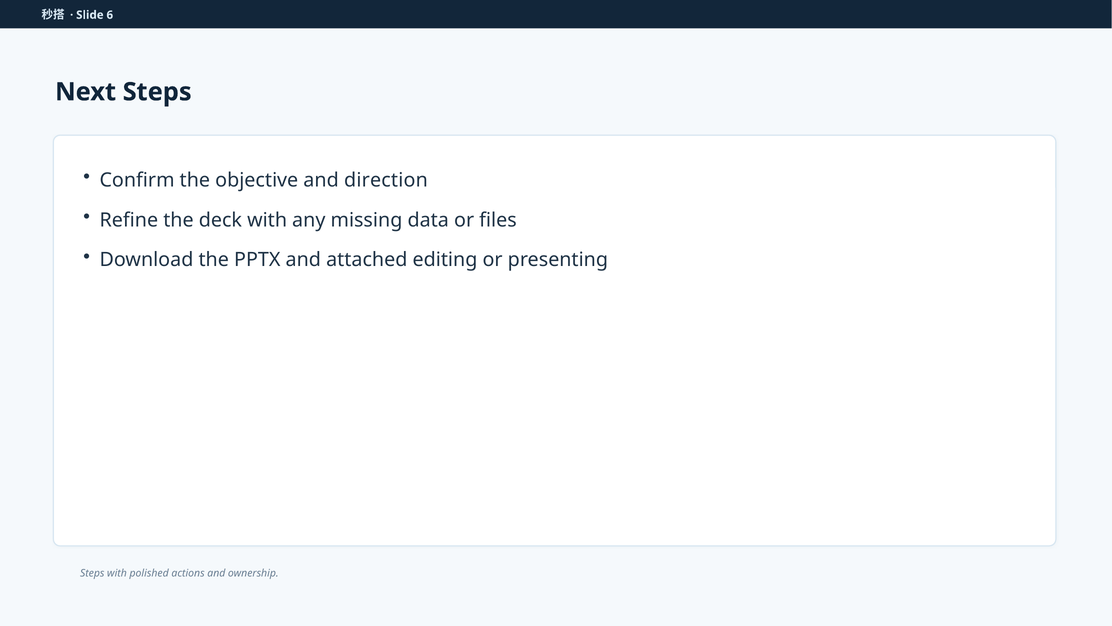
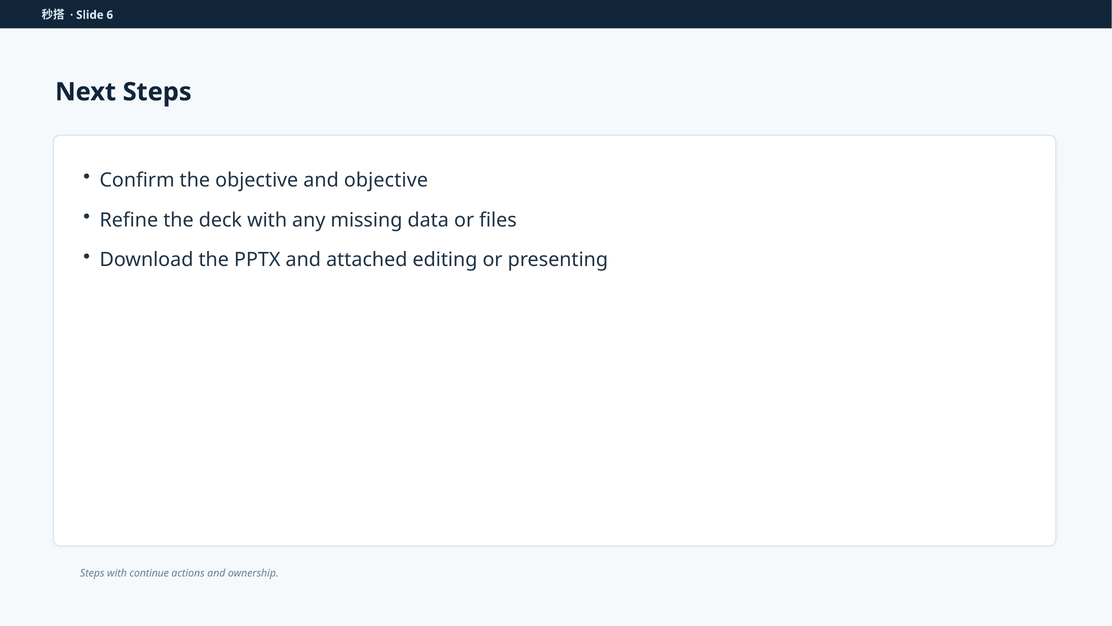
and direction: direction -> objective (386, 180)
polished: polished -> continue (149, 573)
